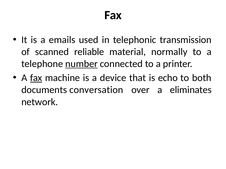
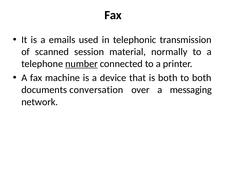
reliable: reliable -> session (89, 52)
fax underline: present -> none (36, 78)
is echo: echo -> both (168, 78)
eliminates: eliminates -> messaging (191, 90)
